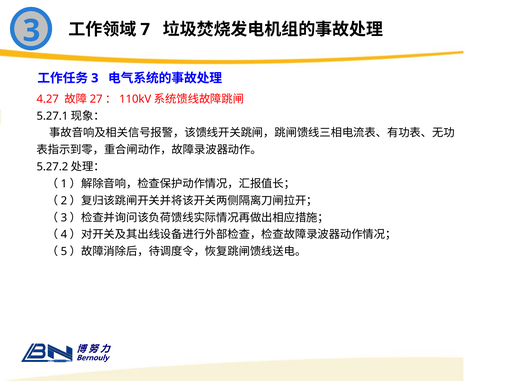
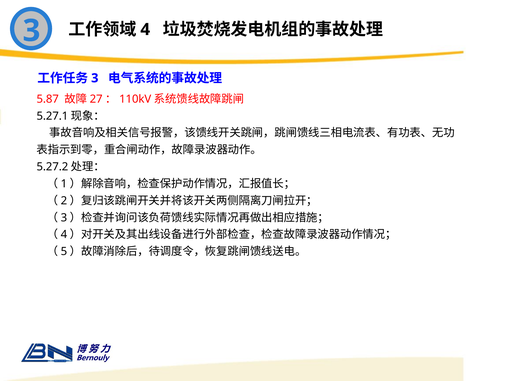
7: 7 -> 4 (145, 29)
4.27: 4.27 -> 5.87 (48, 99)
